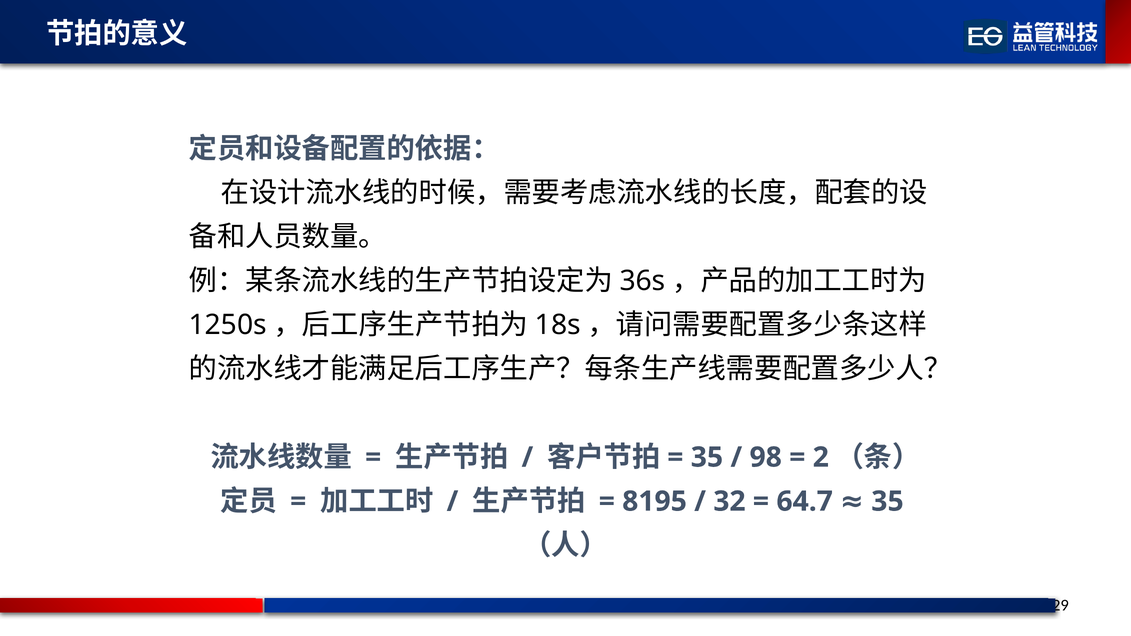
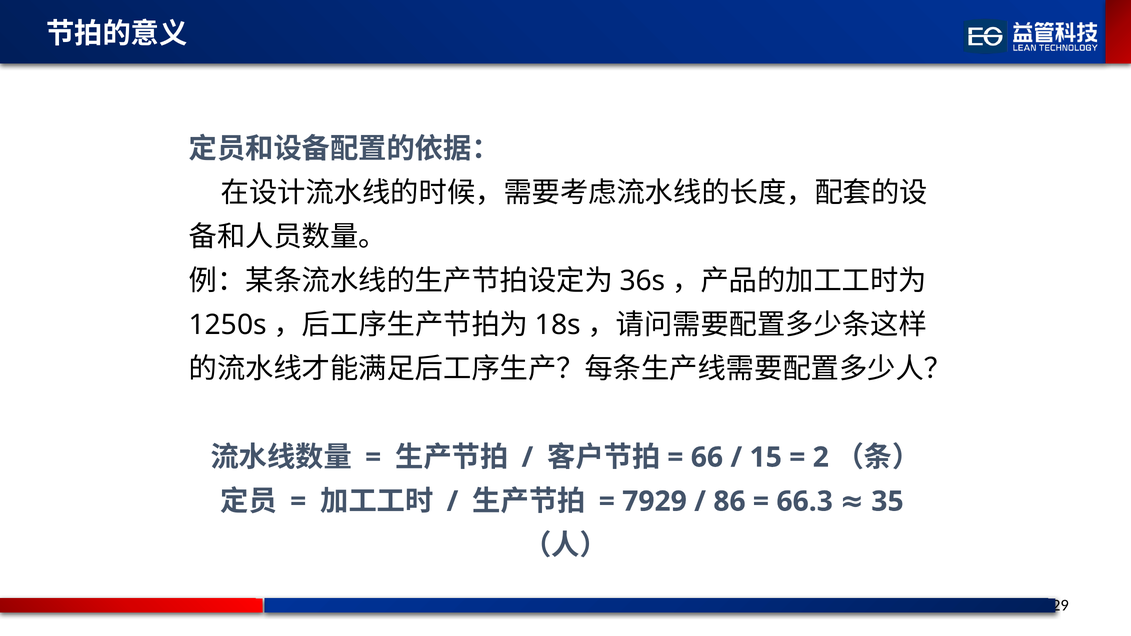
35: 35 -> 66 (707, 457)
98: 98 -> 15 (766, 457)
8195: 8195 -> 7929 (655, 502)
32: 32 -> 86 (729, 502)
64.7: 64.7 -> 66.3 (805, 502)
